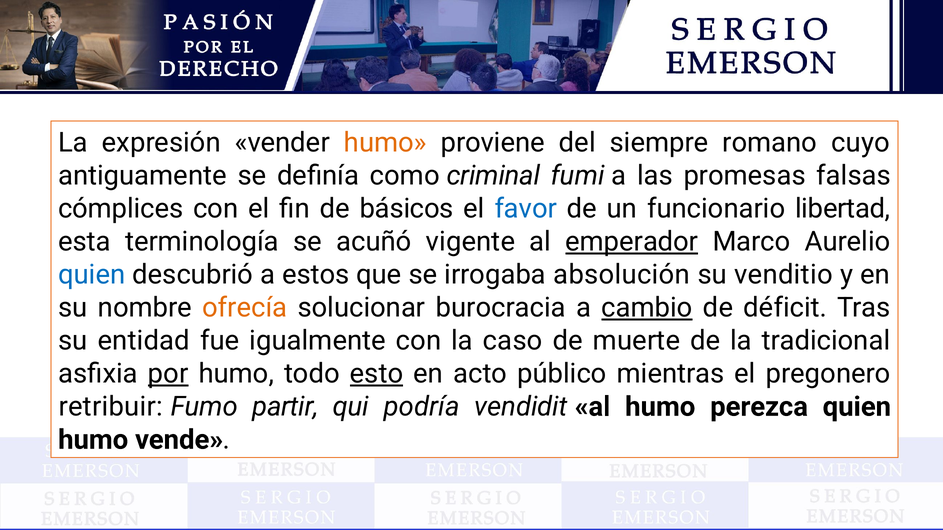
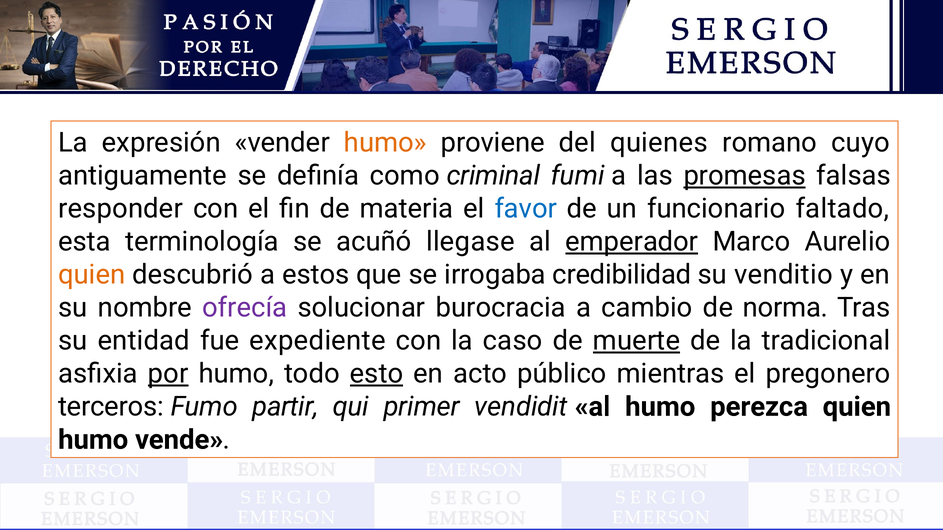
siempre: siempre -> quienes (659, 143)
promesas underline: none -> present (745, 176)
cómplices: cómplices -> responder (121, 209)
básicos: básicos -> materia (407, 209)
libertad: libertad -> faltado (842, 209)
vigente: vigente -> llegase (470, 242)
quien colour: blue -> orange (92, 275)
absolución: absolución -> credibilidad (622, 275)
ofrecía colour: orange -> purple (245, 308)
cambio underline: present -> none (647, 308)
déficit: déficit -> norma (785, 308)
igualmente: igualmente -> expediente (318, 341)
muerte underline: none -> present (637, 341)
retribuir: retribuir -> terceros (111, 407)
podría: podría -> primer (422, 407)
